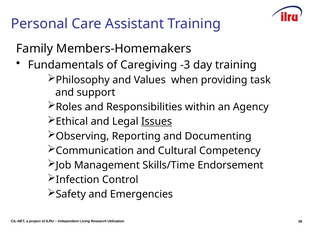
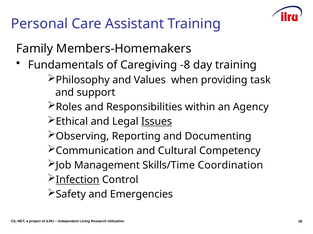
-3: -3 -> -8 (185, 65)
Endorsement: Endorsement -> Coordination (230, 166)
Infection underline: none -> present (78, 180)
